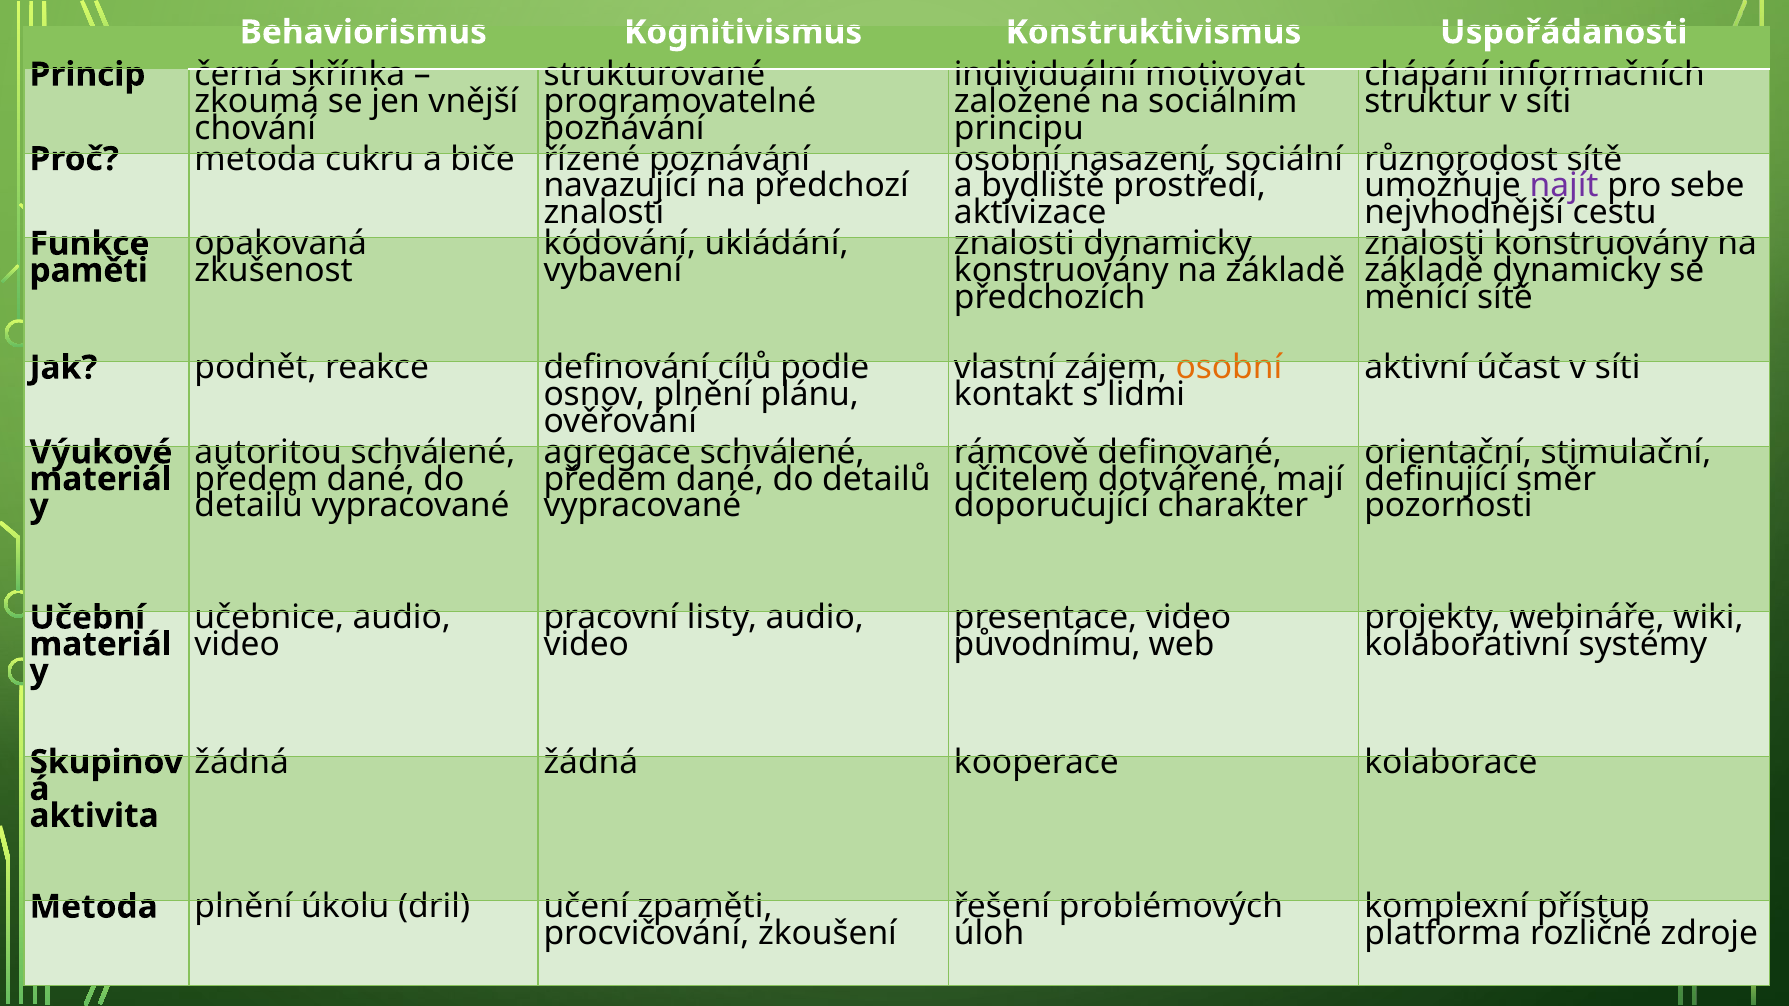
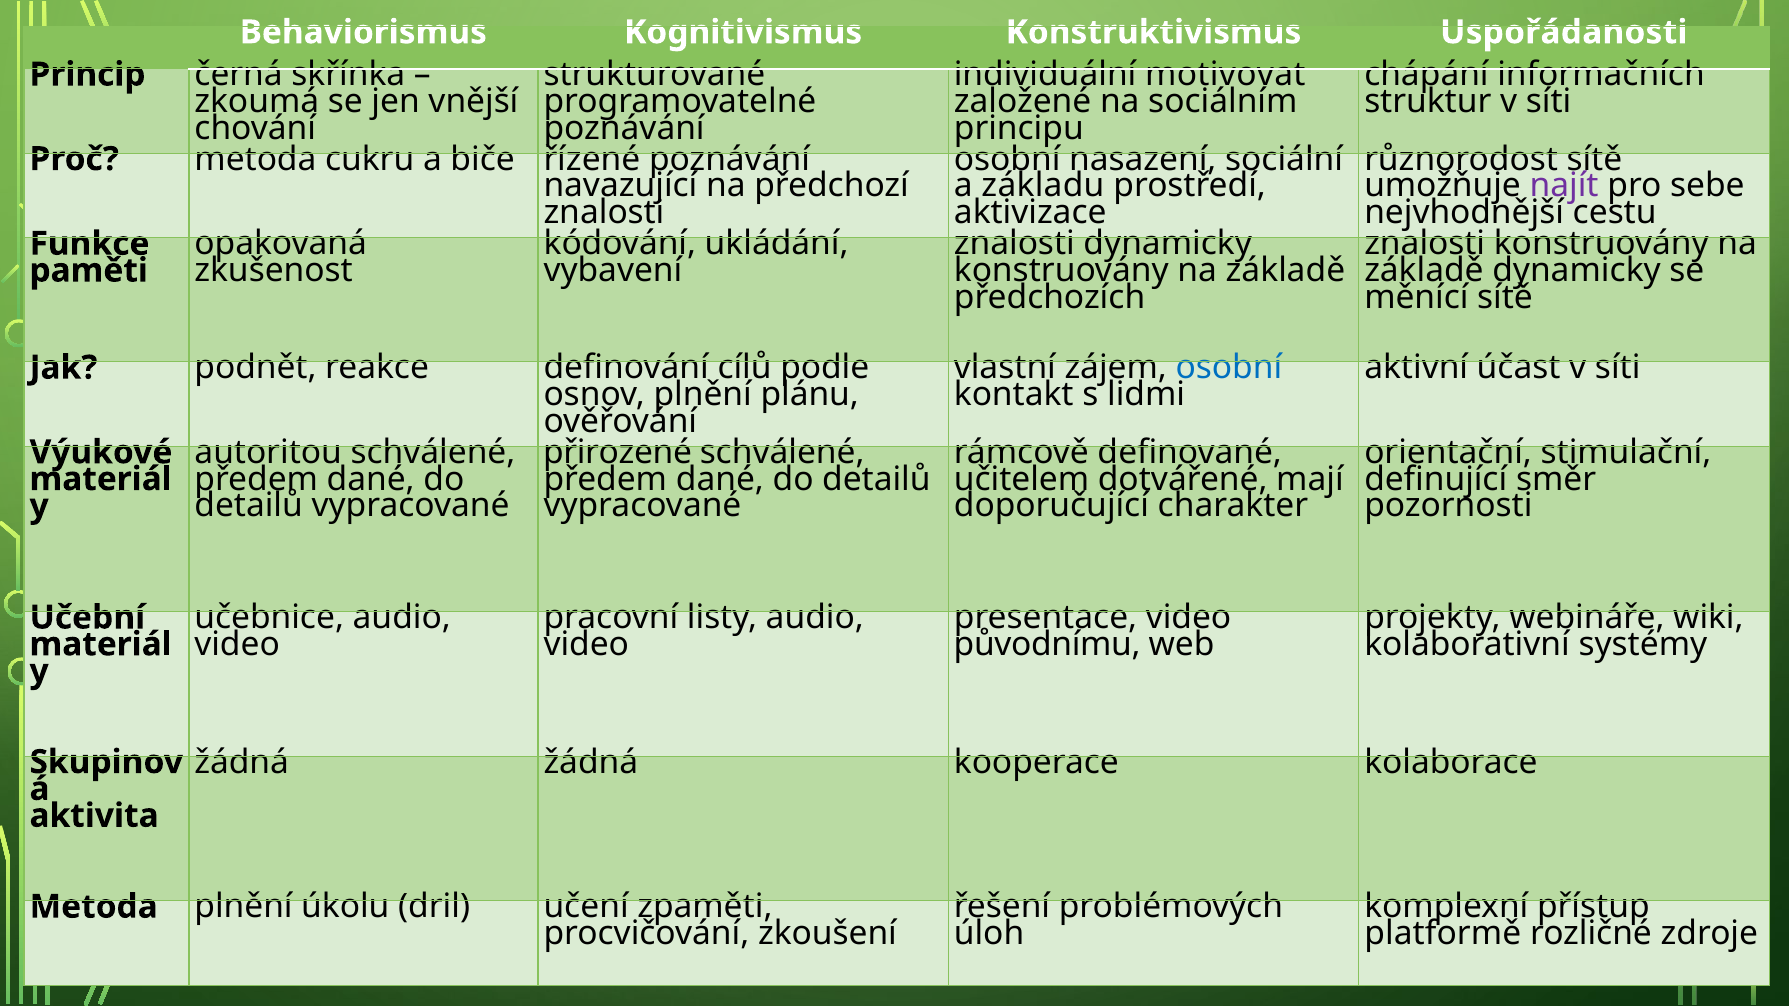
bydliště: bydliště -> základu (1043, 186)
osobní colour: orange -> blue (1229, 368)
agregace: agregace -> přirozené (618, 452)
platforma: platforma -> platformě (1443, 934)
